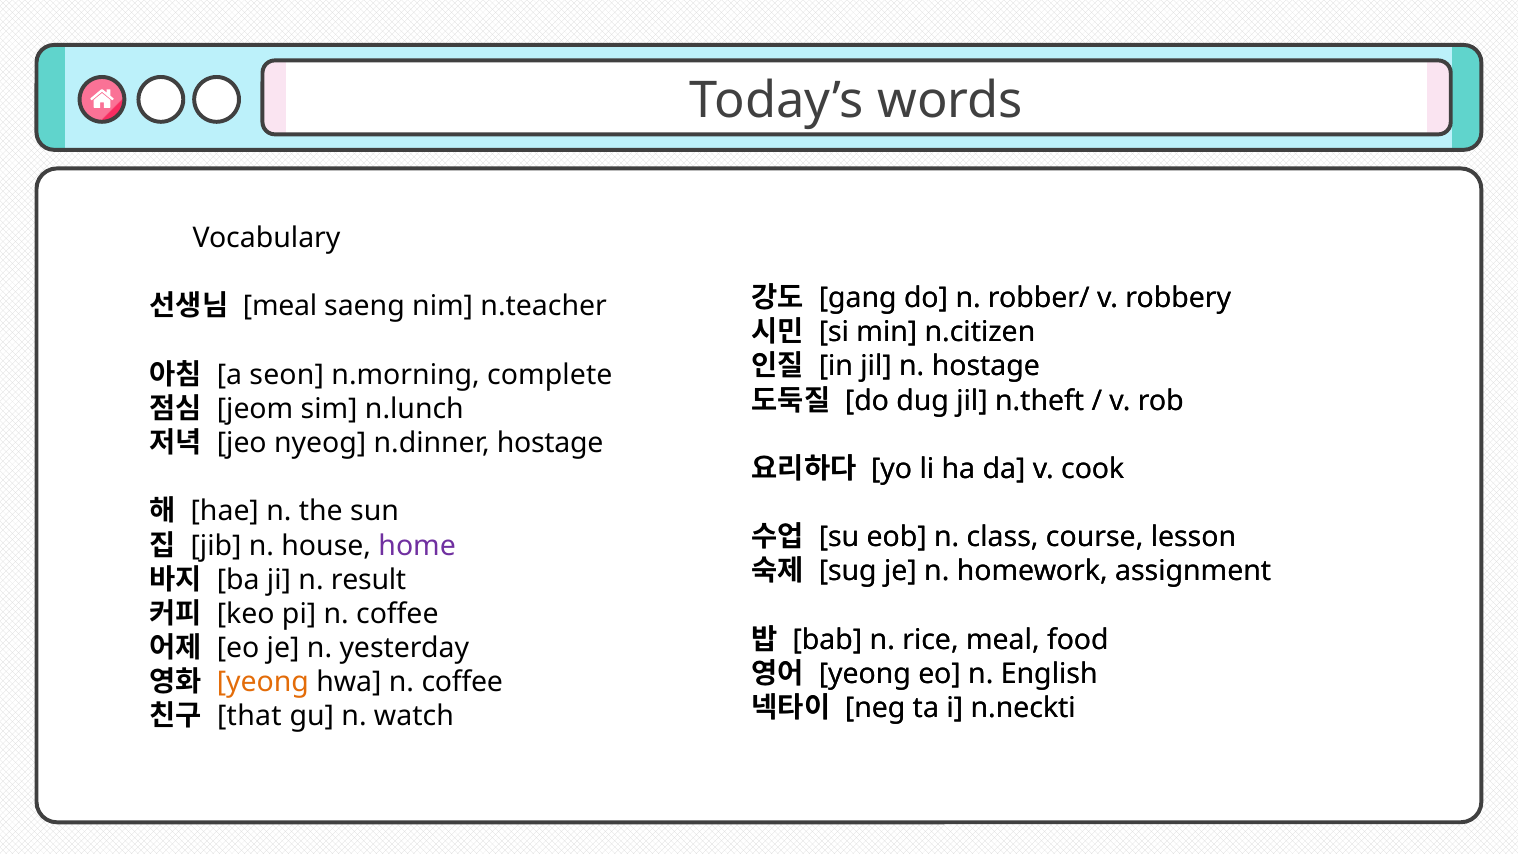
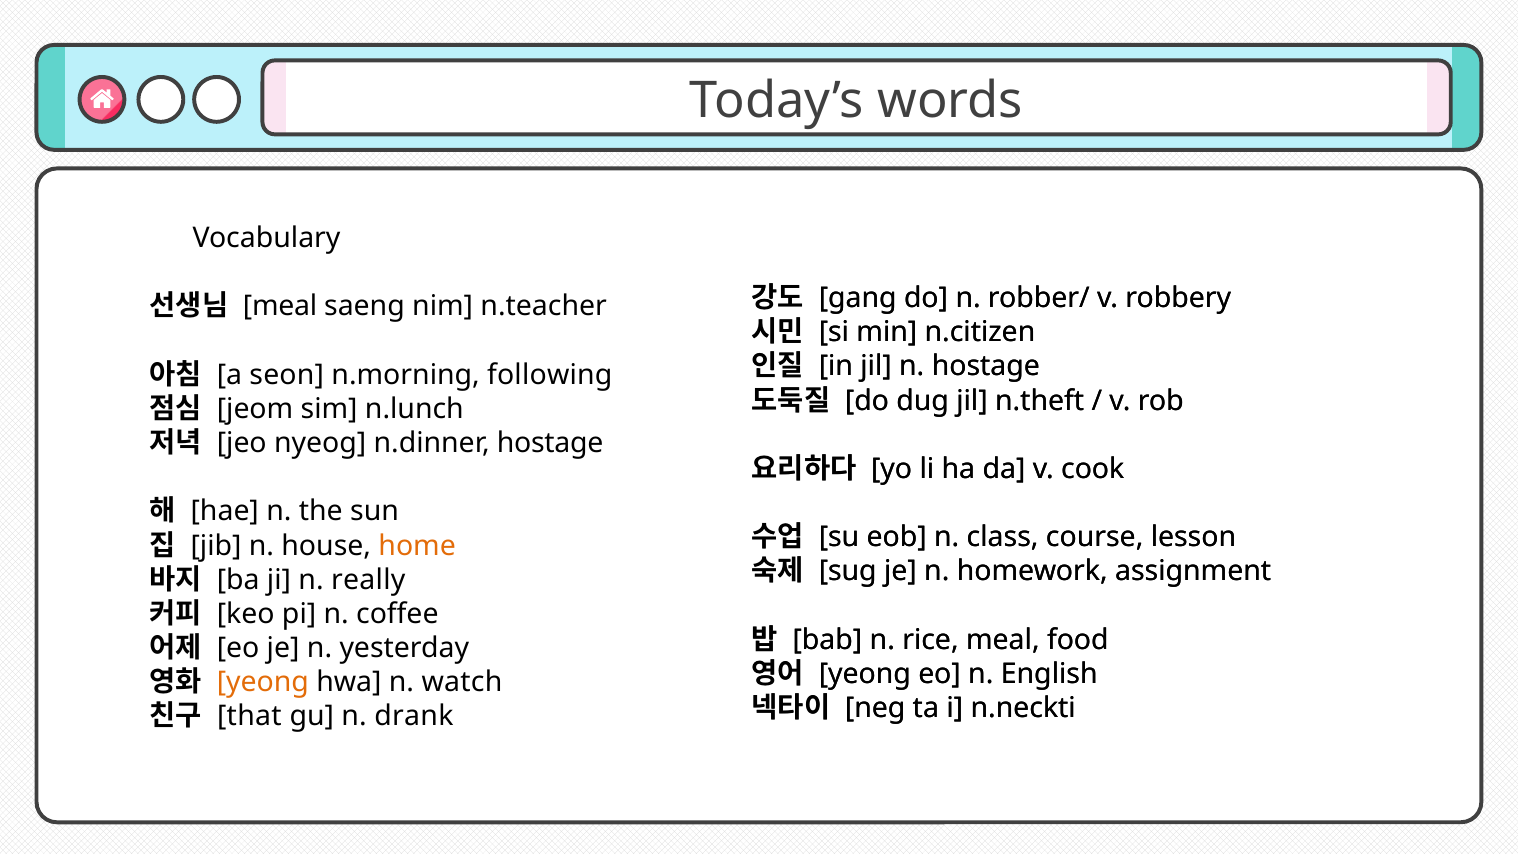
complete: complete -> following (550, 375)
home colour: purple -> orange (417, 546)
result: result -> really (368, 580)
hwa n coffee: coffee -> watch (462, 682)
watch: watch -> drank (414, 716)
